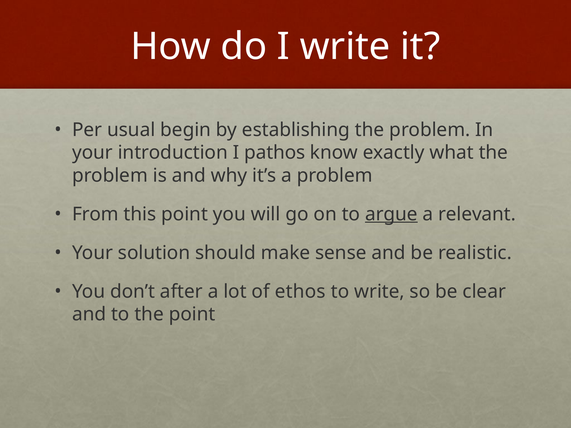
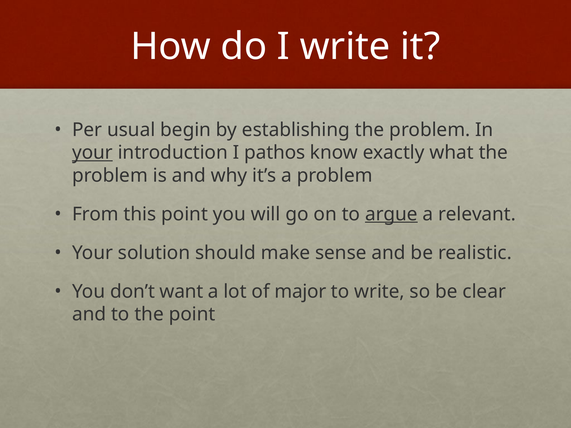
your underline: none -> present (92, 153)
after: after -> want (182, 292)
ethos: ethos -> major (300, 292)
